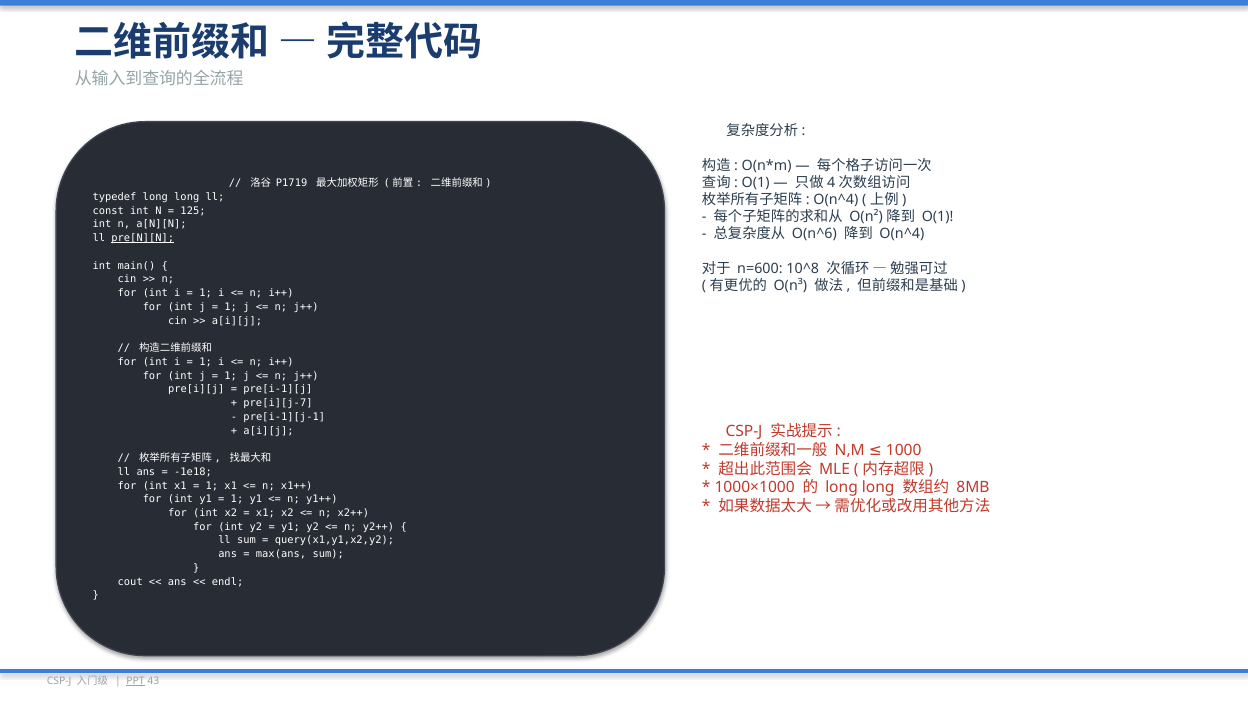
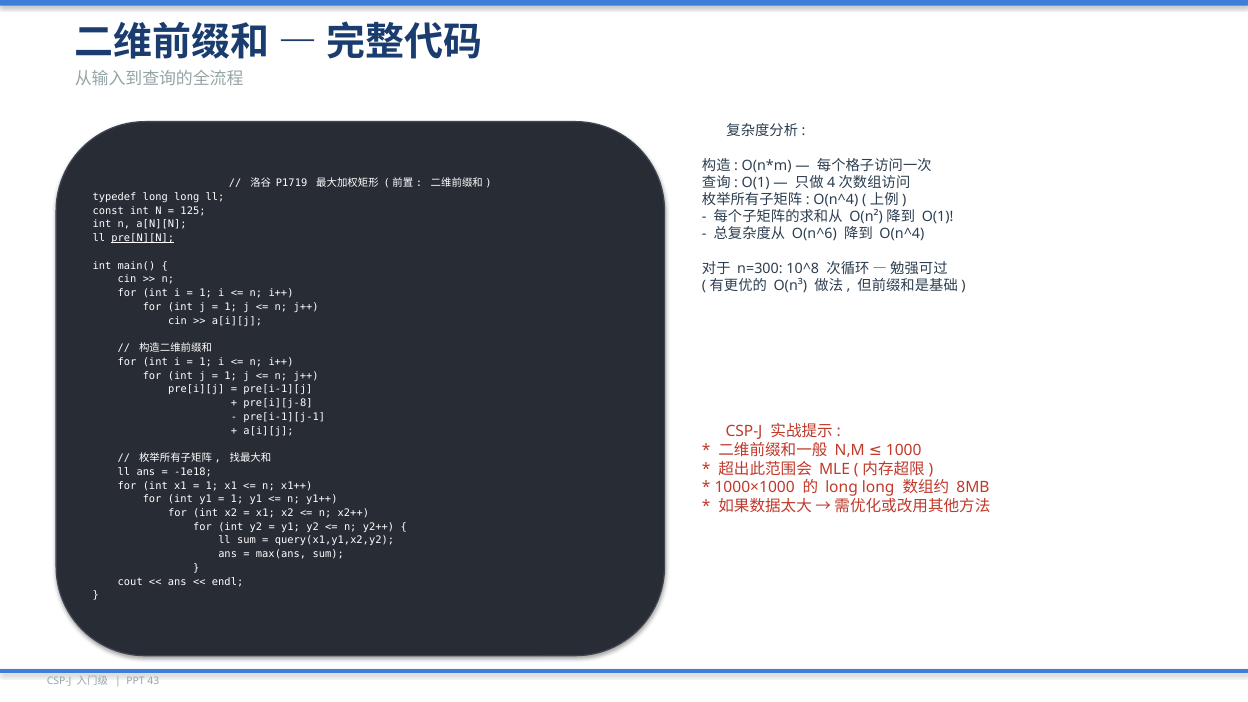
n=600: n=600 -> n=300 (760, 269)
pre[i][j-7: pre[i][j-7 -> pre[i][j-8 (278, 403)
PPT underline: present -> none (135, 681)
